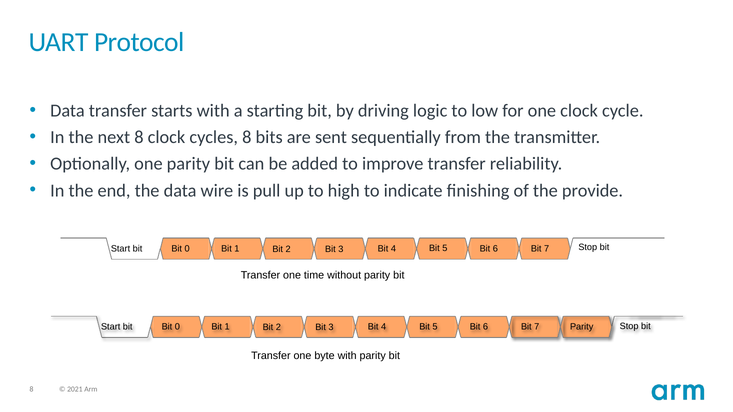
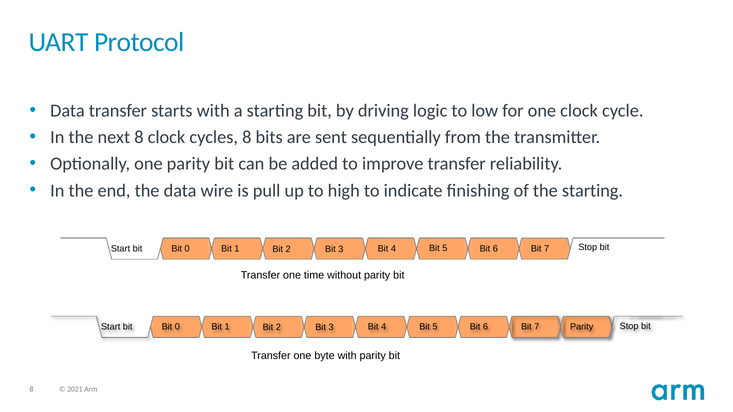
the provide: provide -> starting (592, 191)
